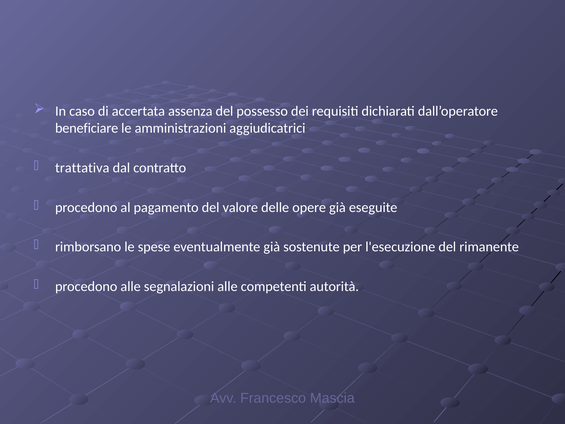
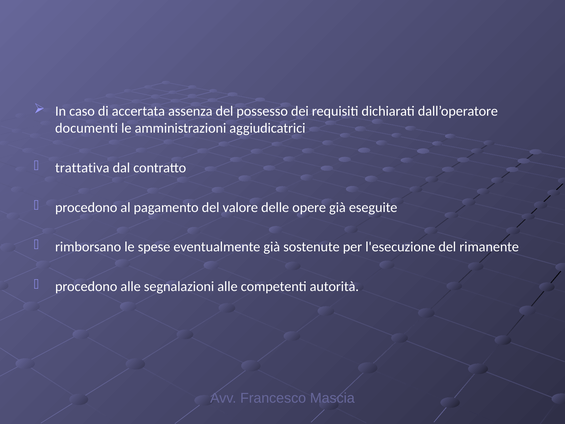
beneficiare: beneficiare -> documenti (87, 128)
